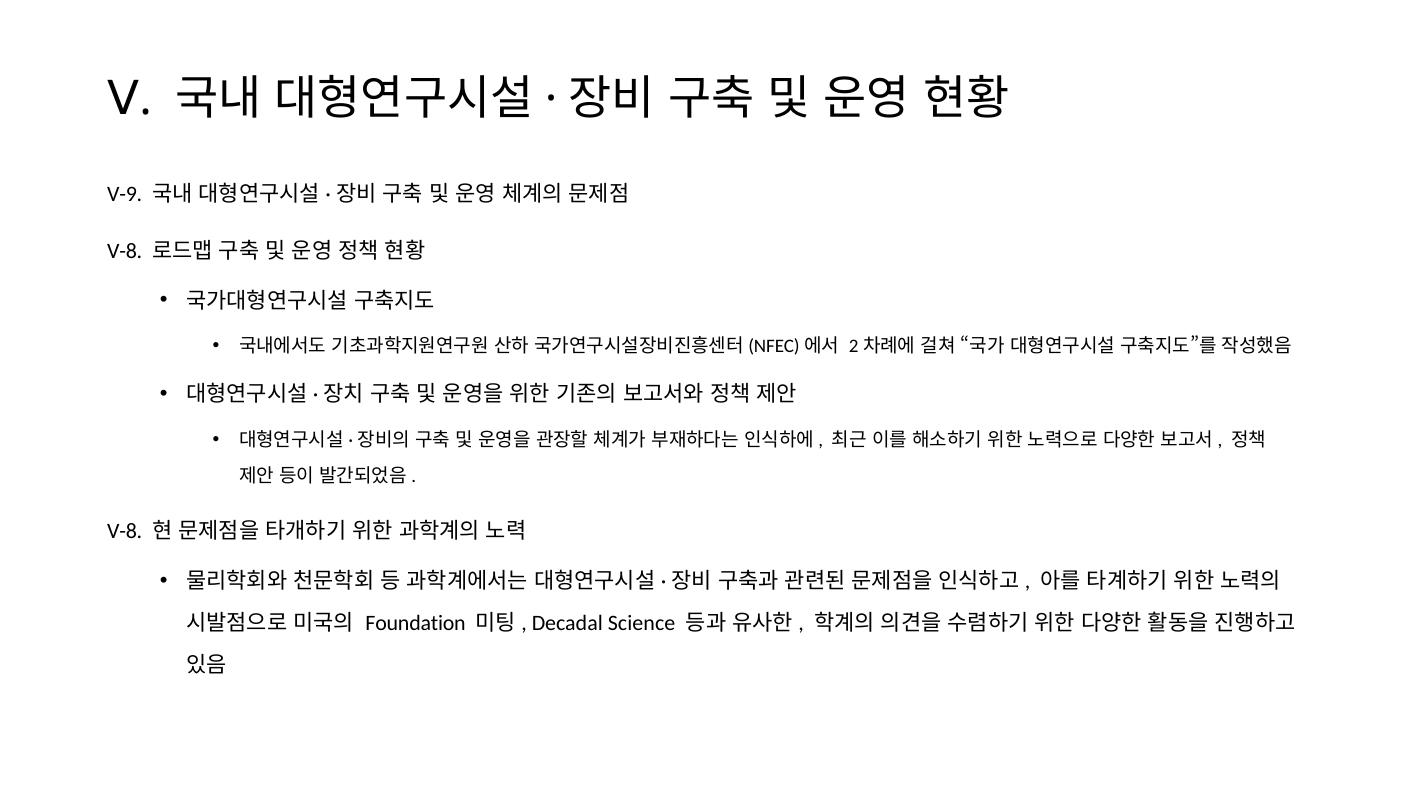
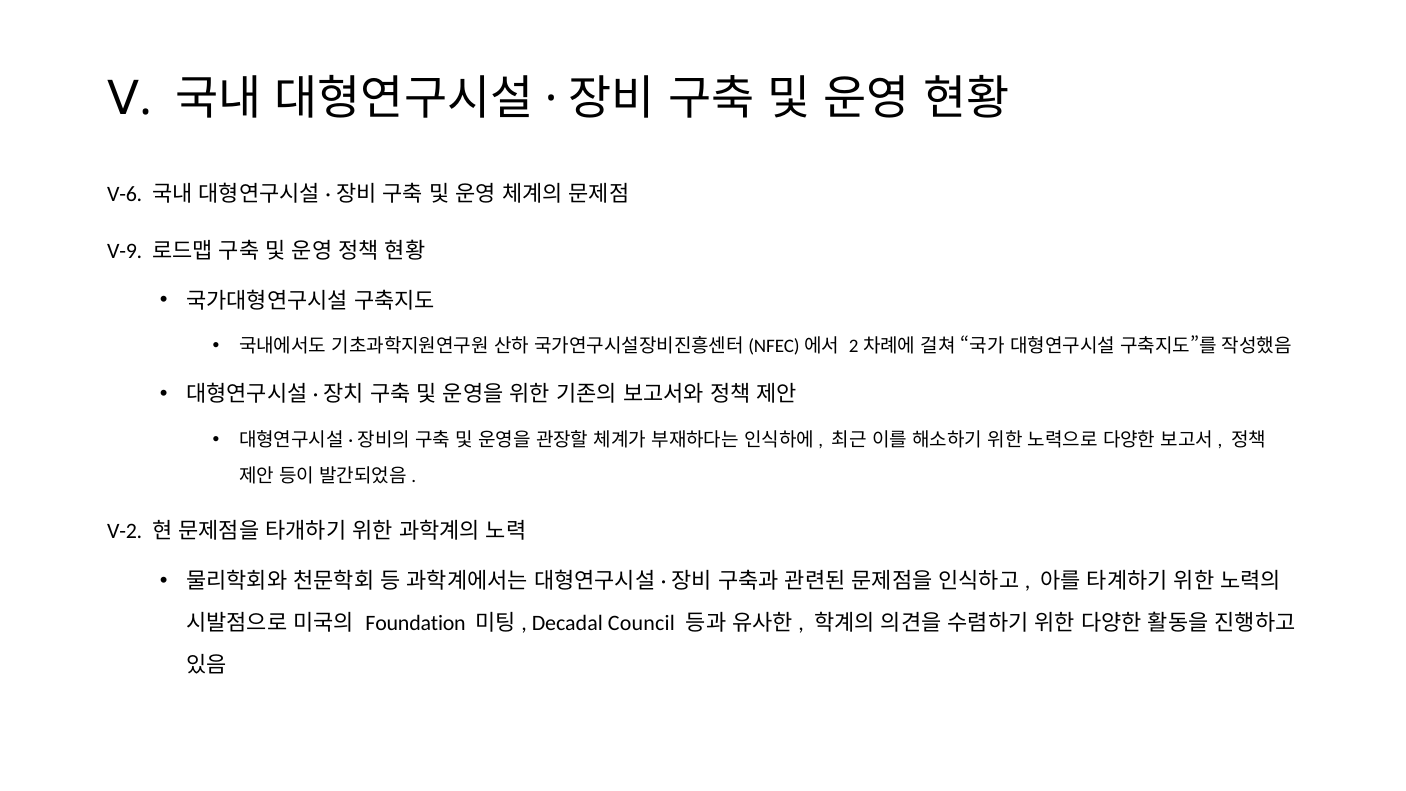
V-9: V-9 -> V-6 (125, 195)
V-8: V-8 -> V-9 (125, 251)
V-8: V-8 -> V-2 (125, 532)
Science: Science -> Council (641, 623)
